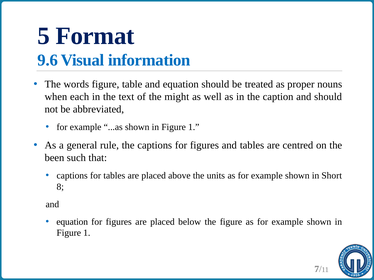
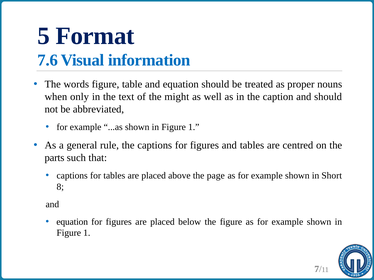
9.6: 9.6 -> 7.6 (48, 60)
each: each -> only (80, 97)
been: been -> parts (54, 158)
units: units -> page (216, 176)
